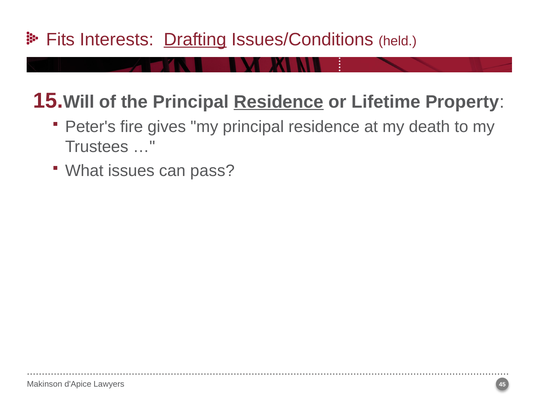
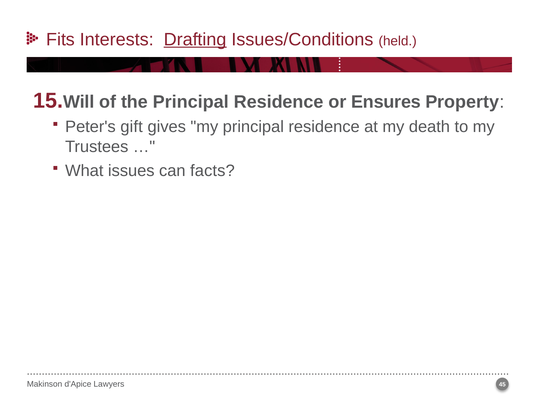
Residence underline: present -> none (279, 102)
Lifetime: Lifetime -> Ensures (386, 102)
fire: fire -> gift (132, 127)
pass: pass -> facts (212, 171)
